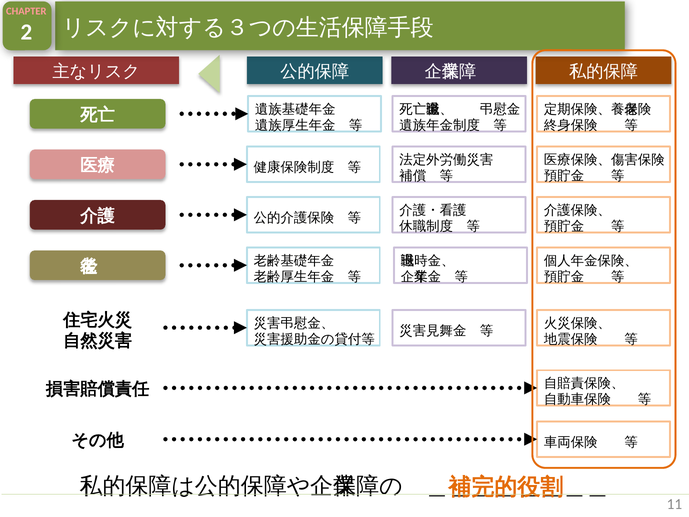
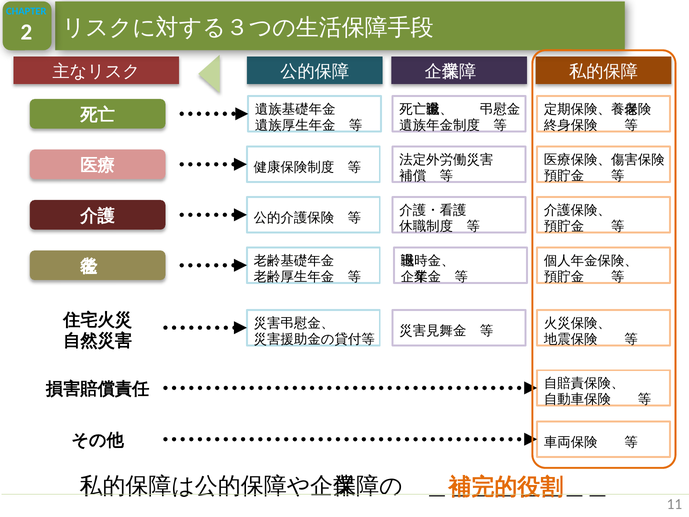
CHAPTER colour: pink -> light blue (26, 11)
